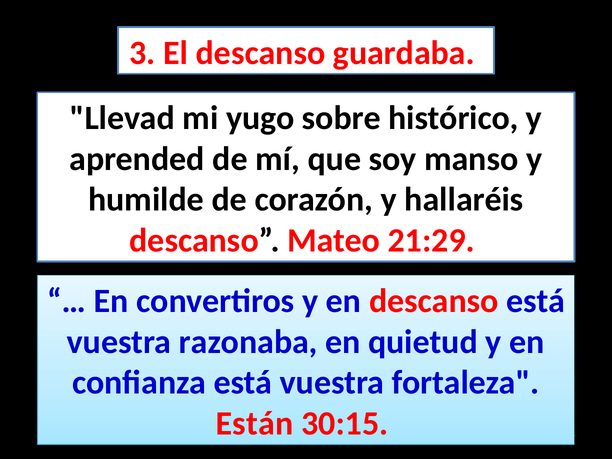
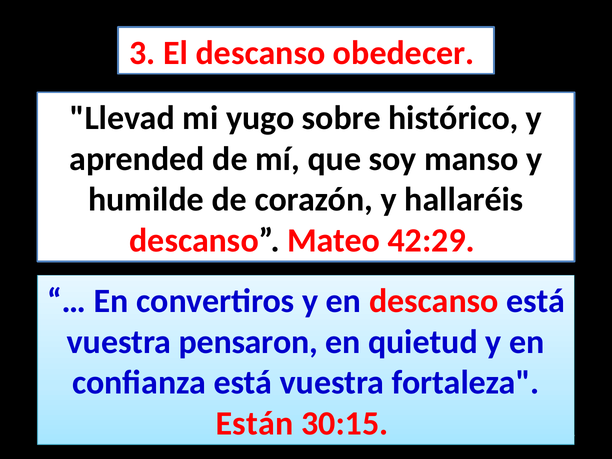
guardaba: guardaba -> obedecer (404, 53)
21:29: 21:29 -> 42:29 (431, 240)
razonaba: razonaba -> pensaron (248, 342)
